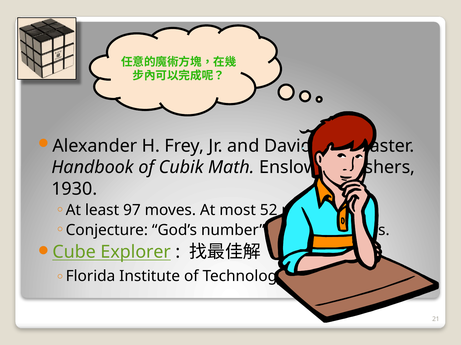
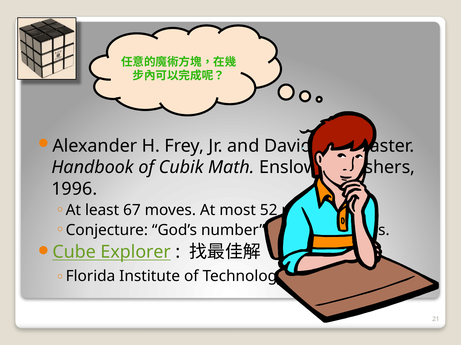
1930: 1930 -> 1996 (74, 189)
97: 97 -> 67 (132, 211)
